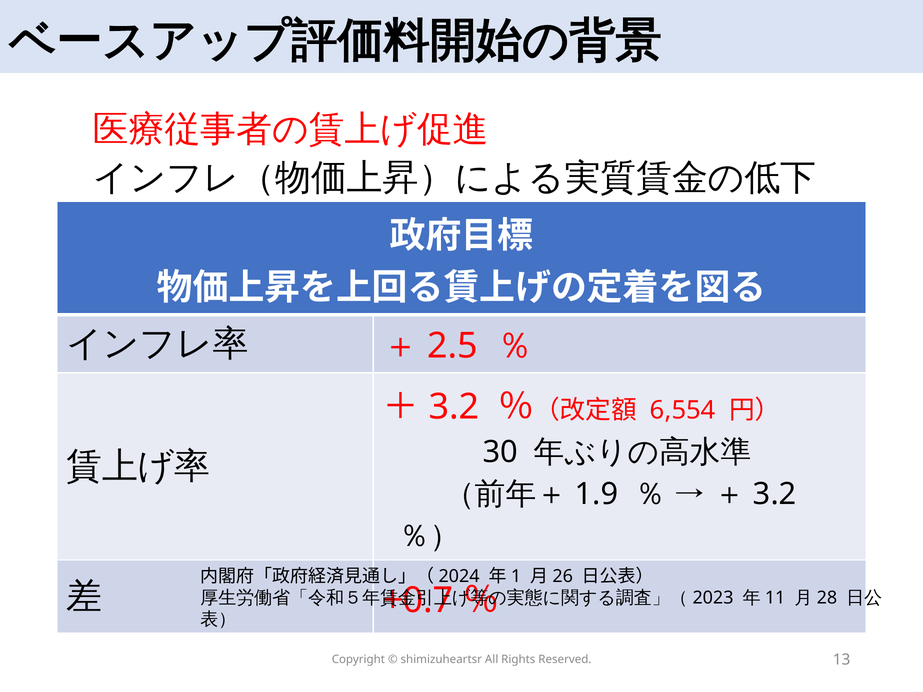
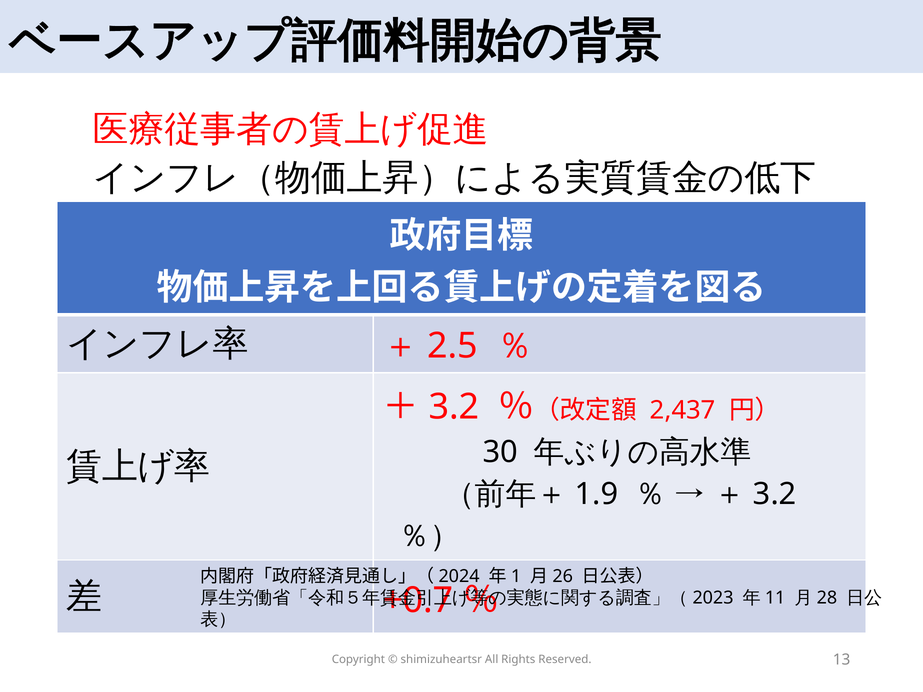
6,554: 6,554 -> 2,437 (683, 411)
